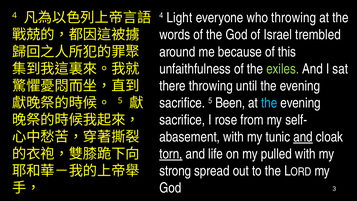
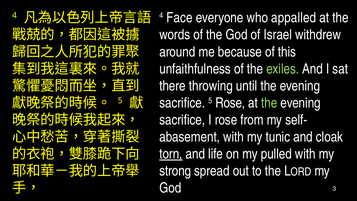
Light: Light -> Face (179, 18)
who throwing: throwing -> appalled (294, 18)
trembled: trembled -> withdrew (318, 35)
5 Been: Been -> Rose (230, 103)
the colour: light blue -> light green (269, 103)
and underline: present -> none (303, 137)
